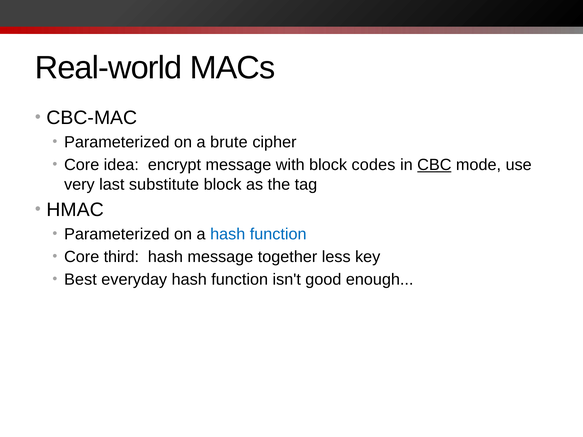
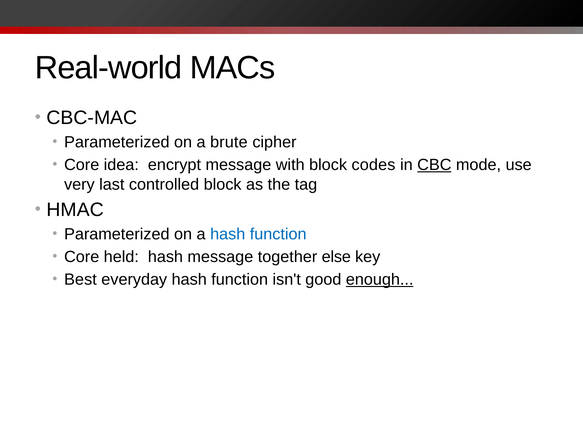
substitute: substitute -> controlled (164, 184)
third: third -> held (121, 257)
less: less -> else (336, 257)
enough underline: none -> present (380, 280)
